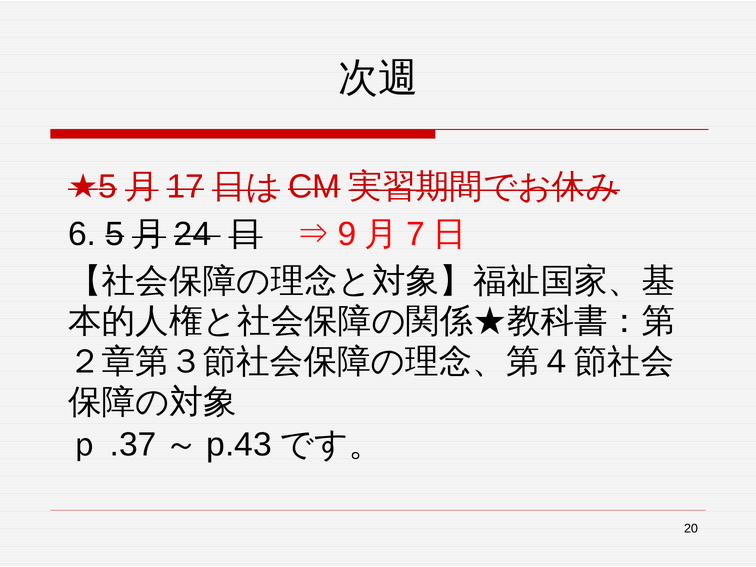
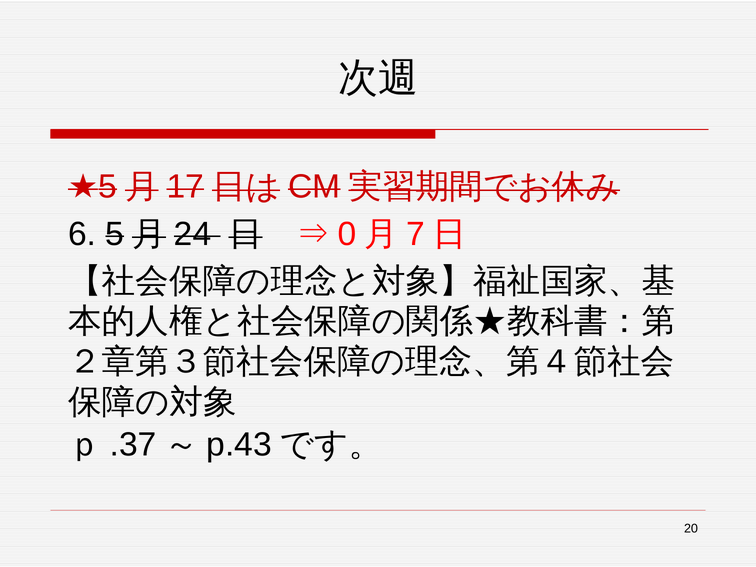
9: 9 -> 0 (347, 234)
